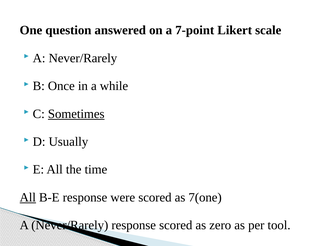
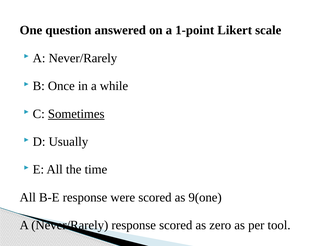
7-point: 7-point -> 1-point (195, 30)
All underline: present -> none (28, 197)
7(one: 7(one -> 9(one (205, 197)
